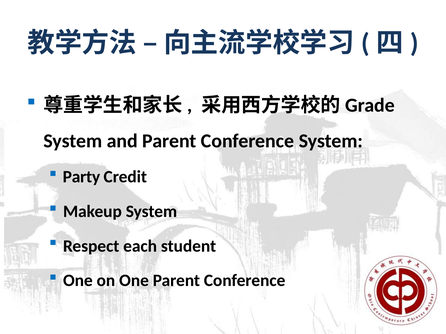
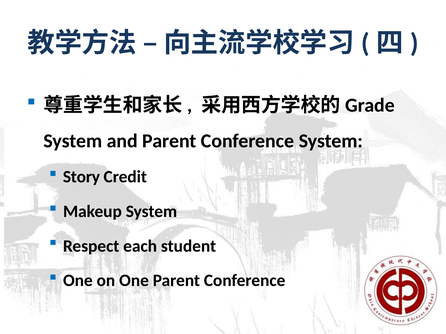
Party: Party -> Story (81, 177)
